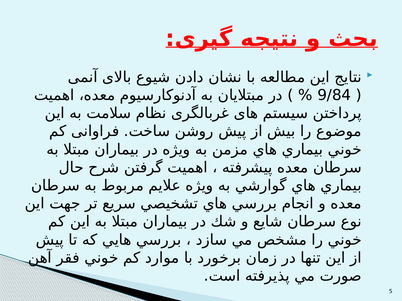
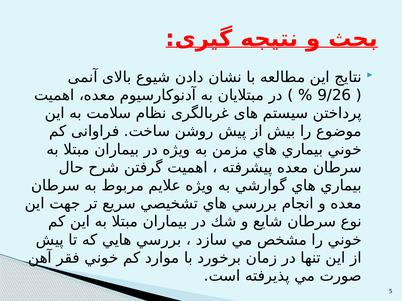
9/84: 9/84 -> 9/26 (334, 95)
